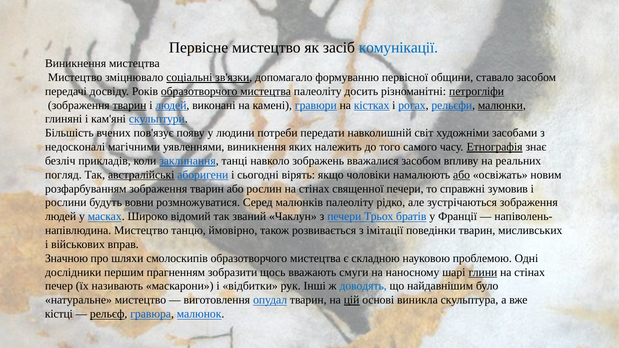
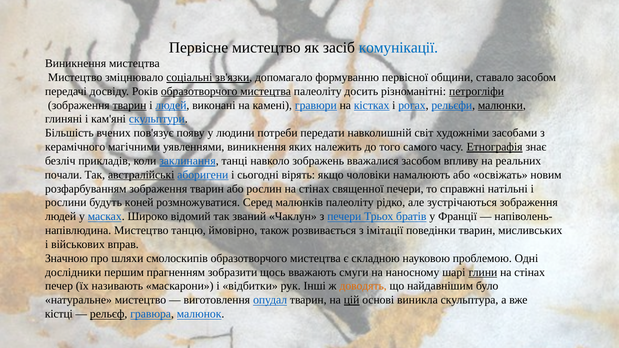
недосконалі: недосконалі -> керамічного (75, 147)
погляд: погляд -> почали (63, 175)
або underline: present -> none (462, 175)
зумовив: зумовив -> натільні (508, 189)
вовни: вовни -> коней (139, 203)
доводять colour: blue -> orange (363, 286)
